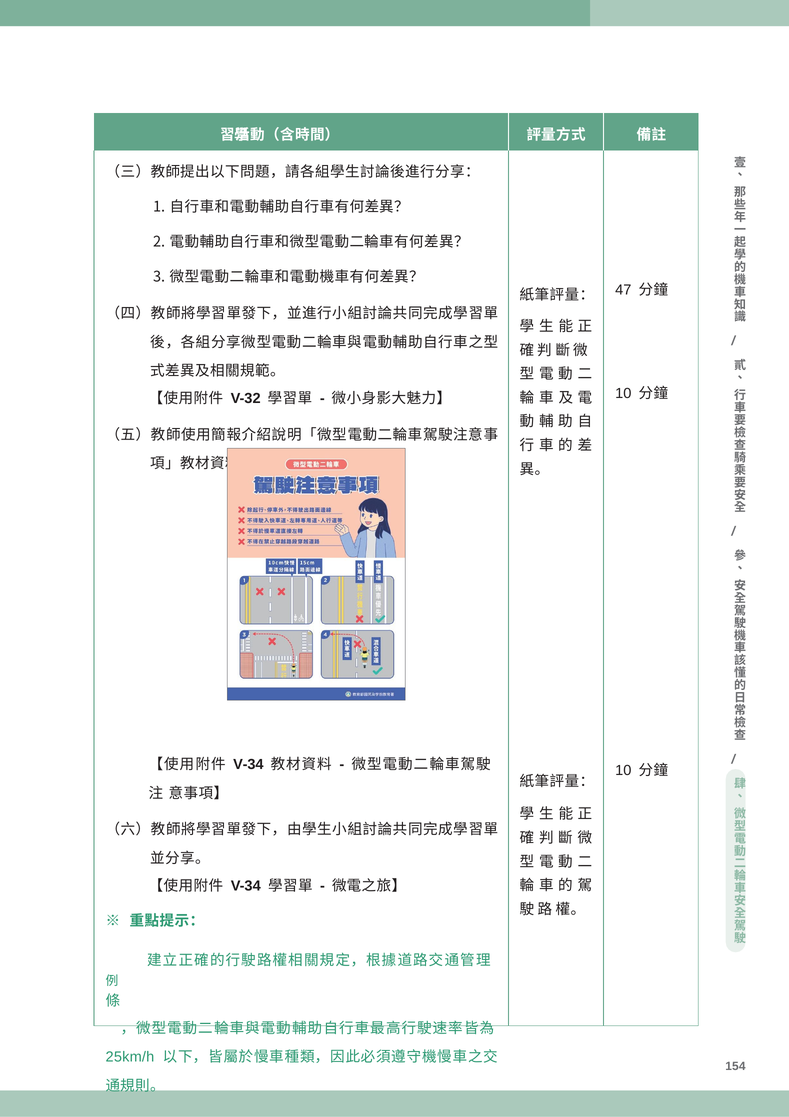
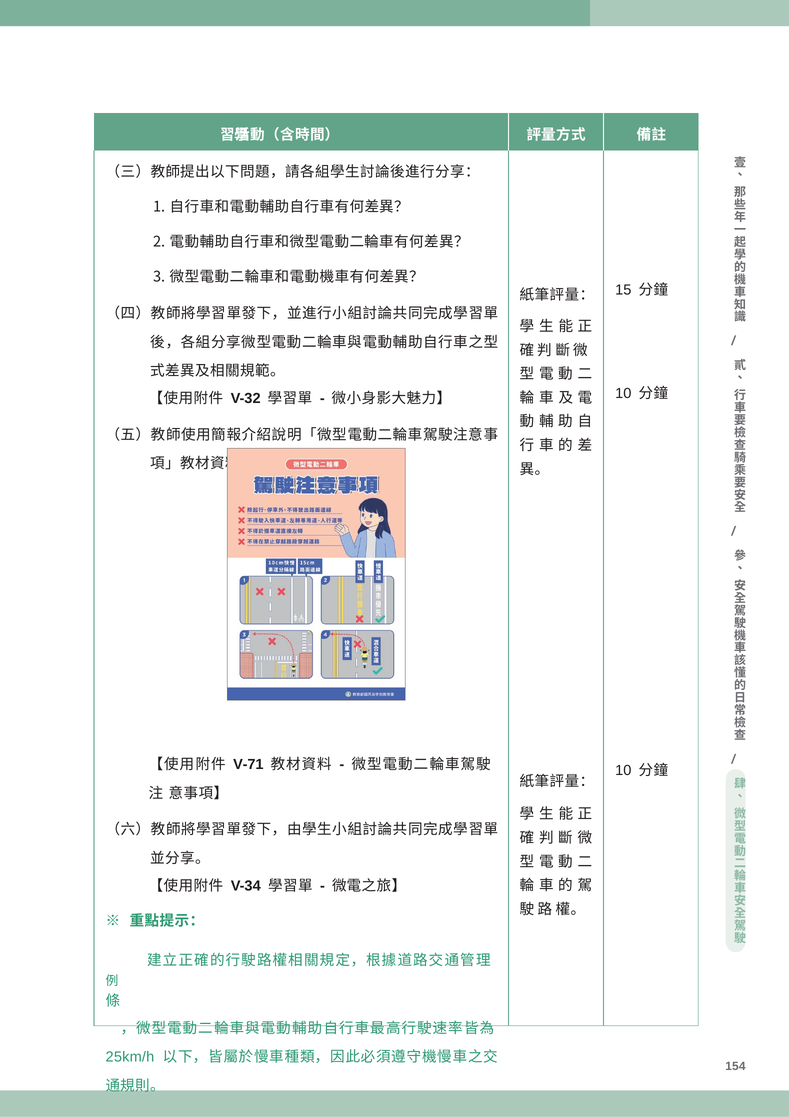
47: 47 -> 15 (623, 290)
V-34: V-34 -> V-71 (248, 764)
